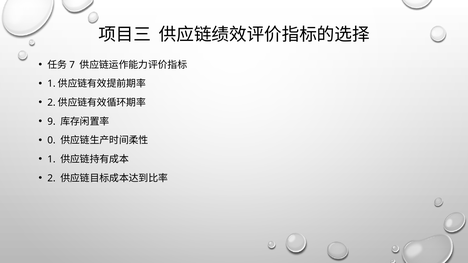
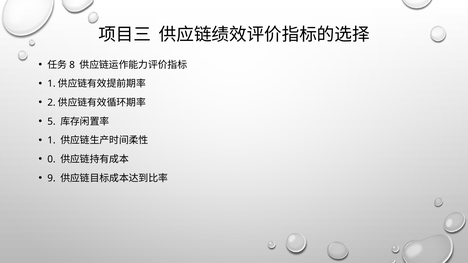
7: 7 -> 8 (72, 65)
9: 9 -> 5 (51, 122)
0: 0 -> 1 (51, 141)
1: 1 -> 0 (51, 159)
2: 2 -> 9 (51, 178)
